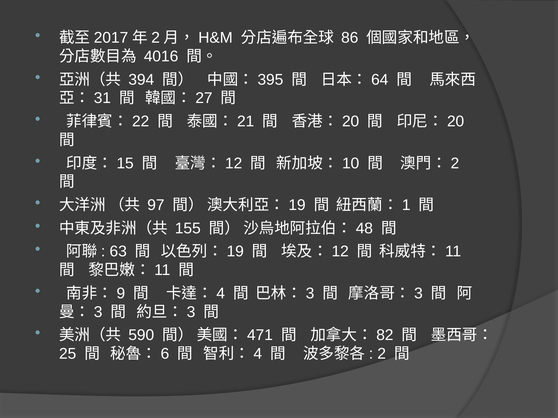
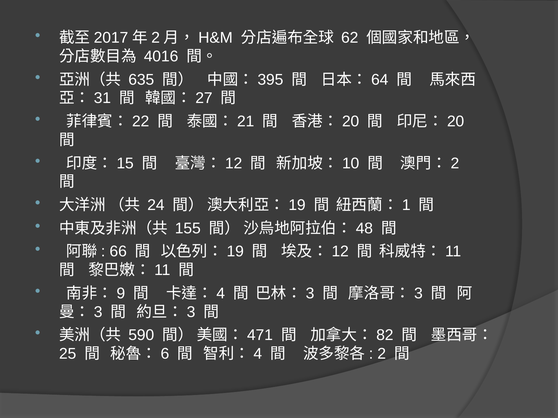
86: 86 -> 62 (350, 38)
394: 394 -> 635 (141, 80)
97: 97 -> 24 (156, 205)
63: 63 -> 66 (118, 252)
